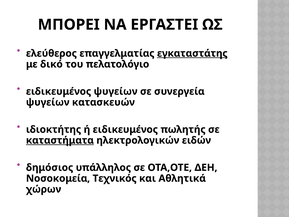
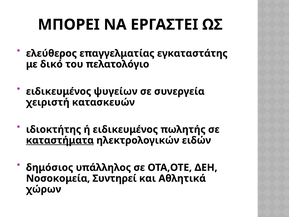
εγκαταστάτης underline: present -> none (192, 53)
ψυγείων: ψυγείων -> χειριστή (48, 102)
Τεχνικός: Τεχνικός -> Συντηρεί (115, 178)
